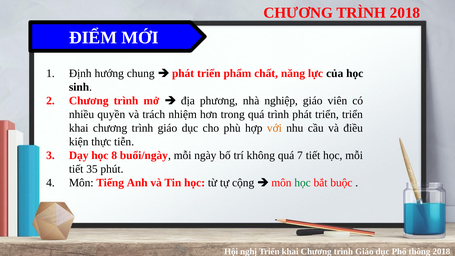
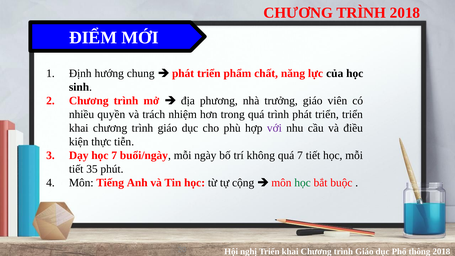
nghiệp: nghiệp -> trưởng (281, 101)
với colour: orange -> purple (274, 128)
học 8: 8 -> 7 (114, 155)
